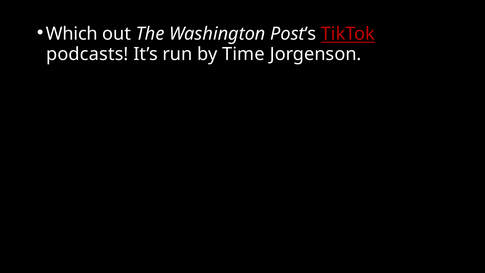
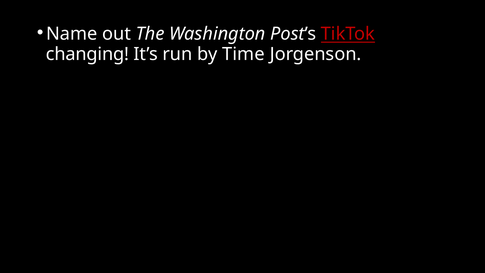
Which: Which -> Name (72, 34)
podcasts: podcasts -> changing (87, 54)
